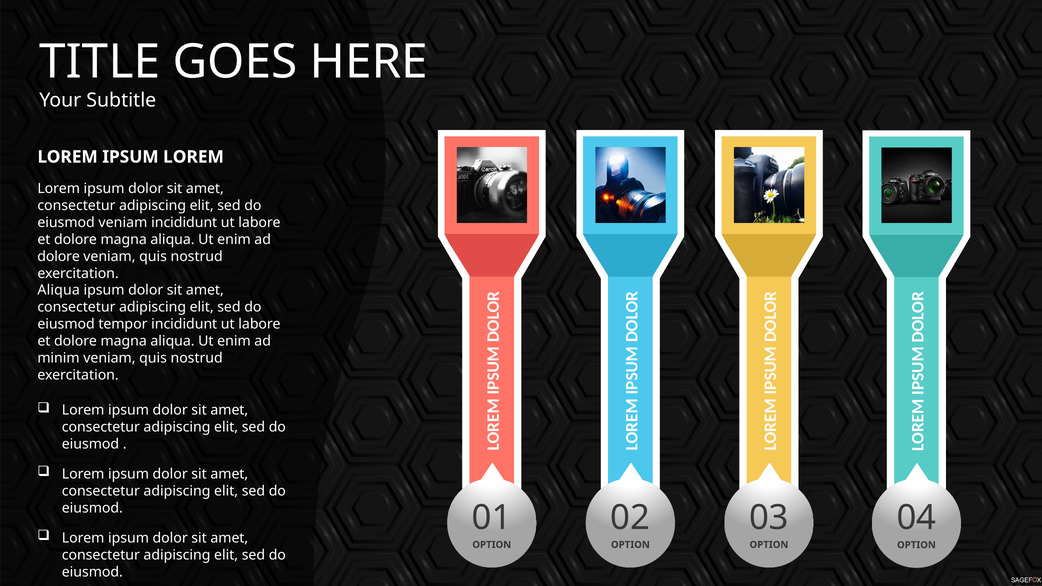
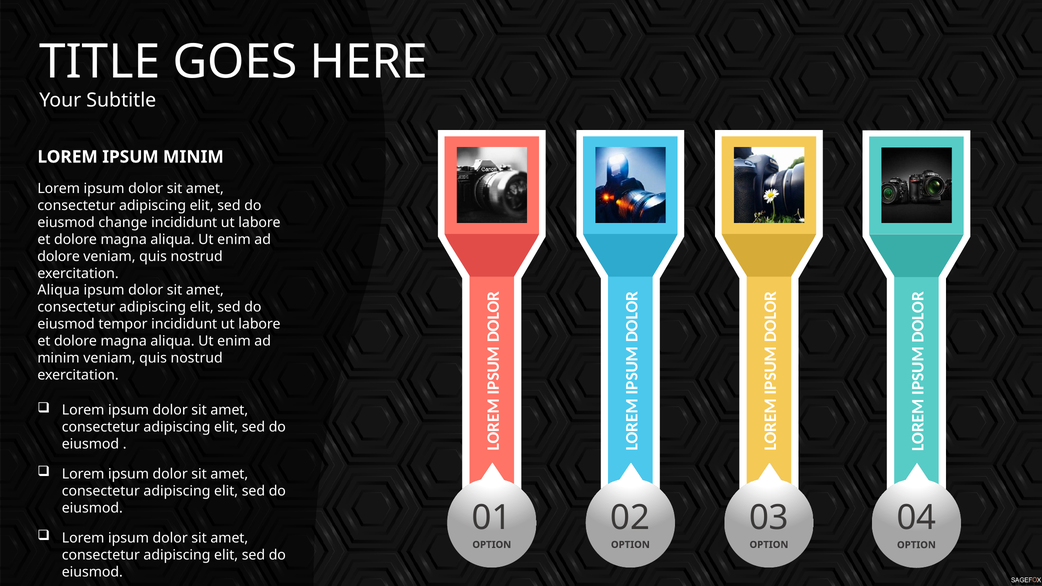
IPSUM LOREM: LOREM -> MINIM (193, 157)
eiusmod veniam: veniam -> change (123, 223)
